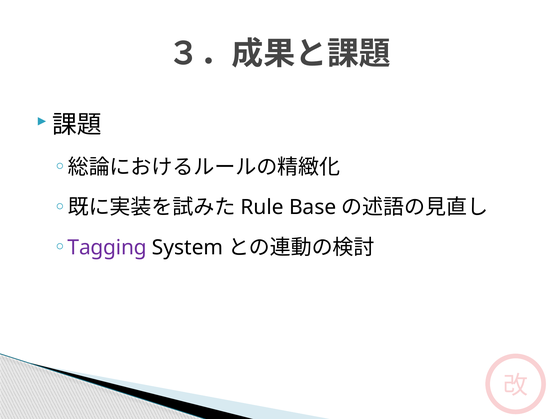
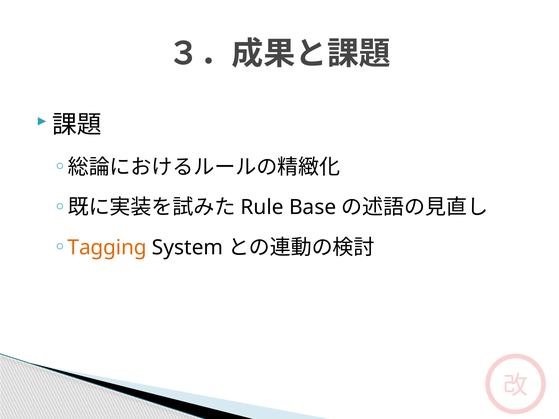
Tagging colour: purple -> orange (107, 248)
